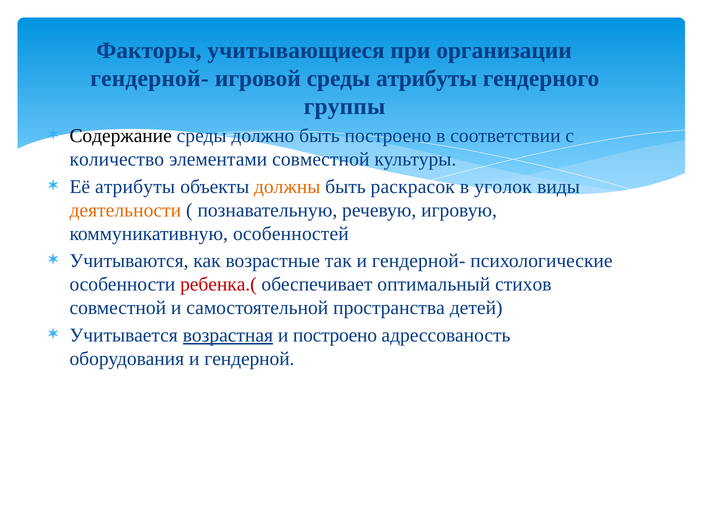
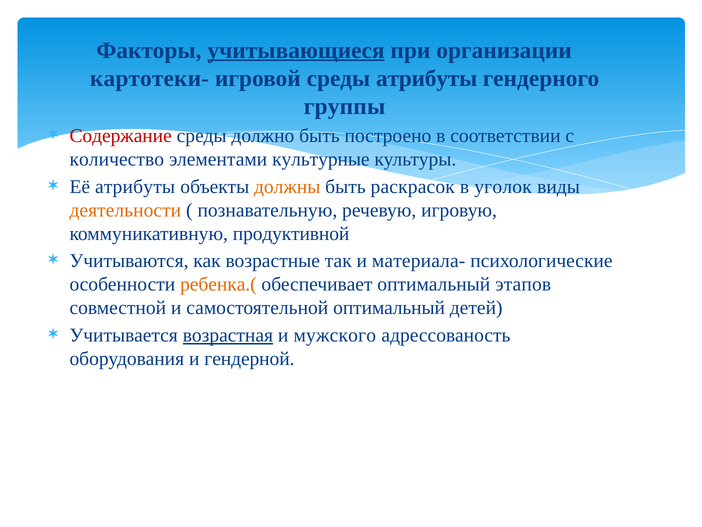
учитывающиеся underline: none -> present (296, 50)
гендерной-: гендерной- -> картотеки- (149, 78)
Содержание colour: black -> red (121, 136)
элементами совместной: совместной -> культурные (321, 159)
особенностей: особенностей -> продуктивной (291, 233)
и гендерной-: гендерной- -> материала- (419, 261)
ребенка.( colour: red -> orange (218, 284)
стихов: стихов -> этапов (523, 284)
самостоятельной пространства: пространства -> оптимальный (389, 308)
и построено: построено -> мужского (335, 335)
